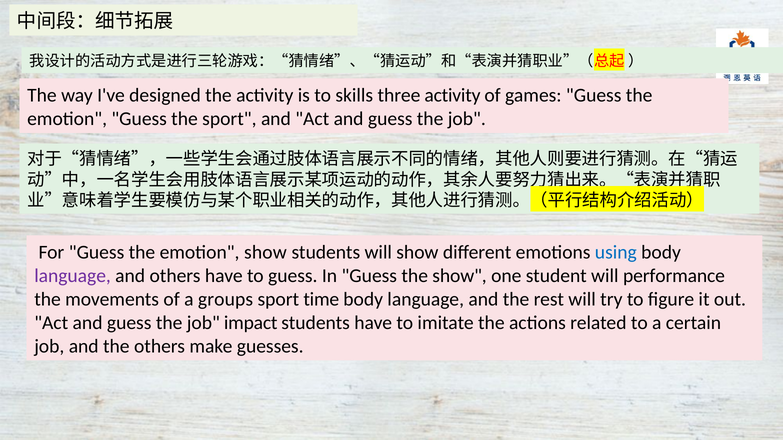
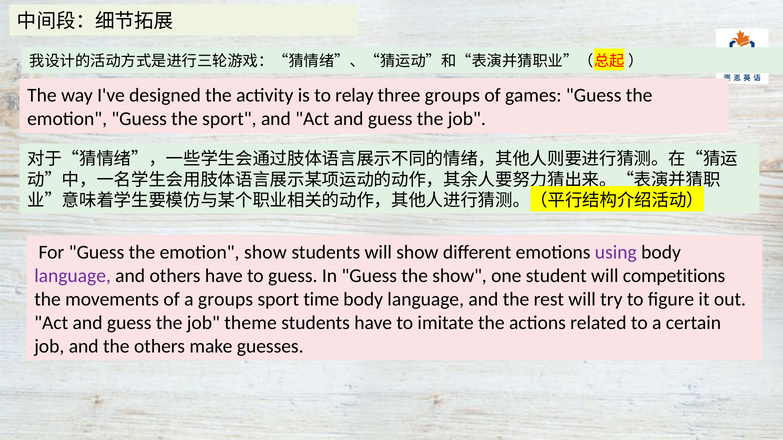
skills: skills -> relay (354, 95)
three activity: activity -> groups (452, 95)
using colour: blue -> purple (616, 253)
performance: performance -> competitions (674, 276)
impact: impact -> theme (251, 323)
